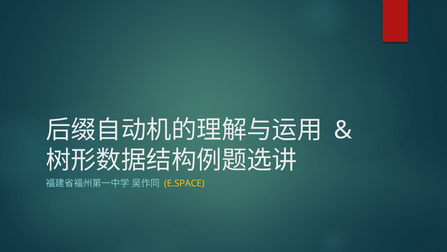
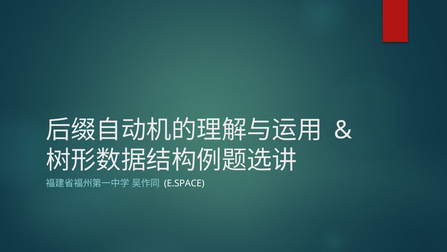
E.SPACE colour: yellow -> white (184, 183)
